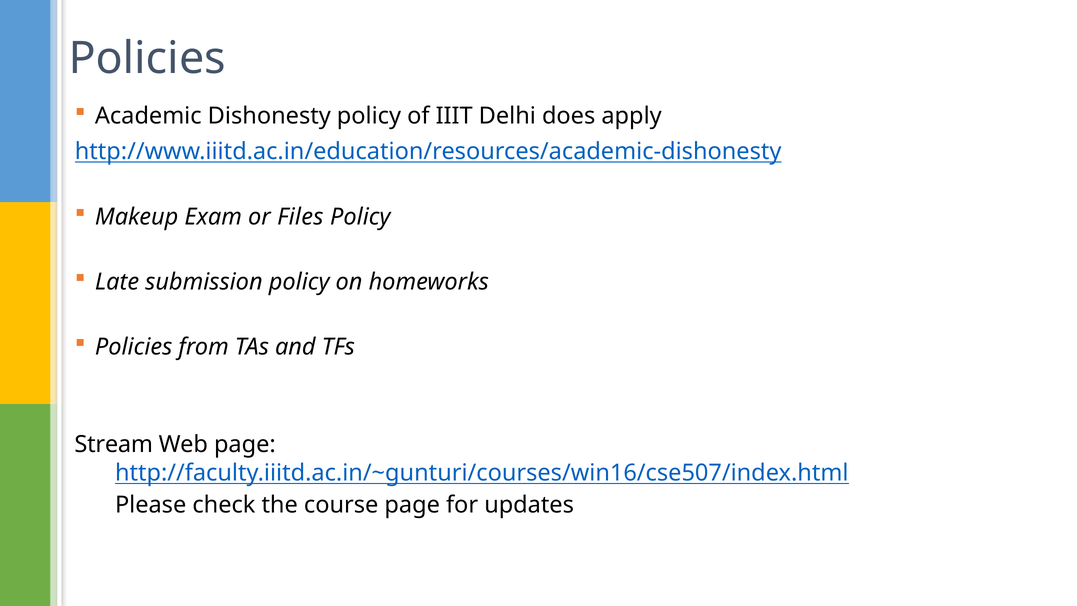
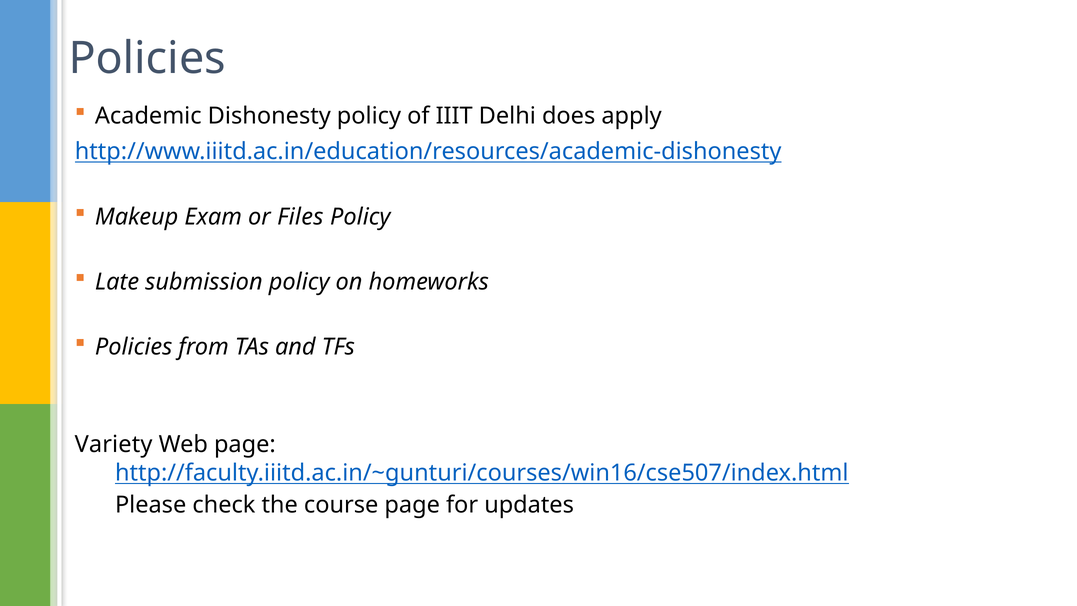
Stream: Stream -> Variety (114, 444)
